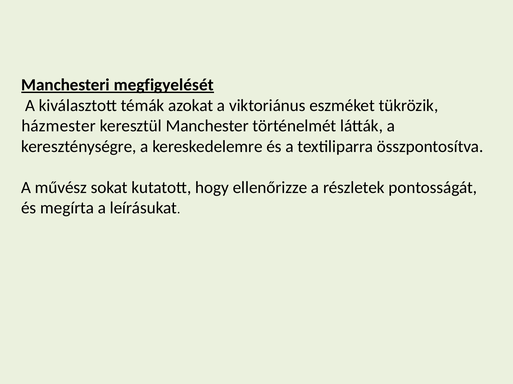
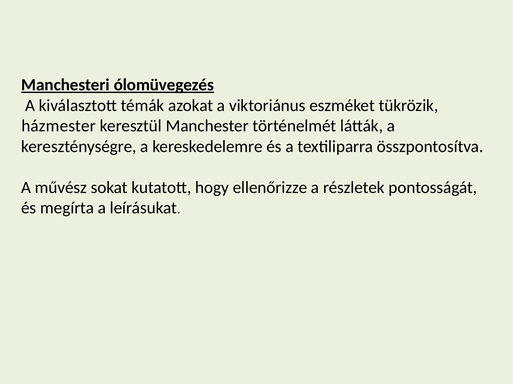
megfigyelését: megfigyelését -> ólomüvegezés (164, 85)
